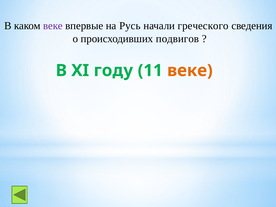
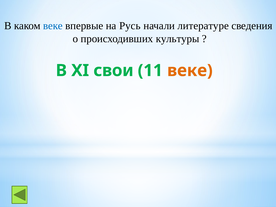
веке colour: purple -> blue (53, 26)
греческого: греческого -> литературе (203, 26)
подвигов: подвигов -> культуры (178, 39)
году: году -> свои (114, 71)
